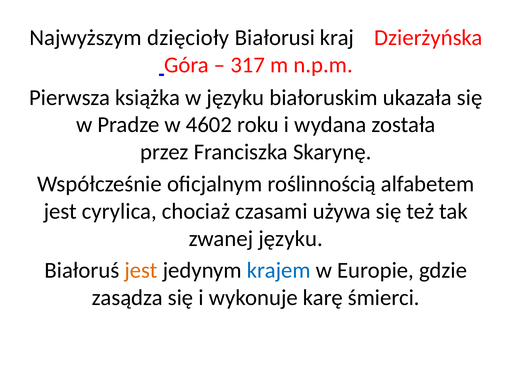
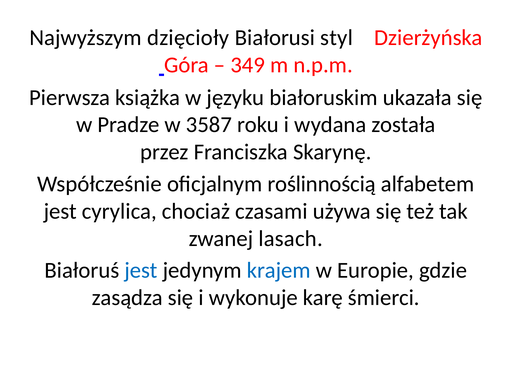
kraj: kraj -> styl (337, 38)
317: 317 -> 349 (248, 65)
4602: 4602 -> 3587 (209, 125)
zwanej języku: języku -> lasach (291, 239)
jest colour: orange -> blue (141, 270)
